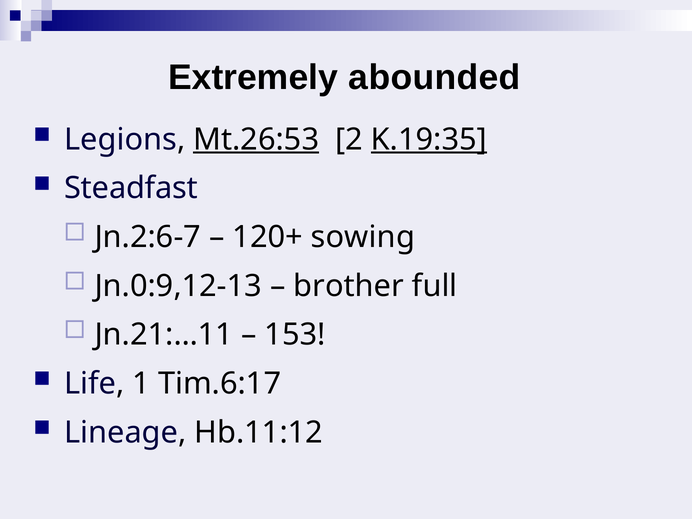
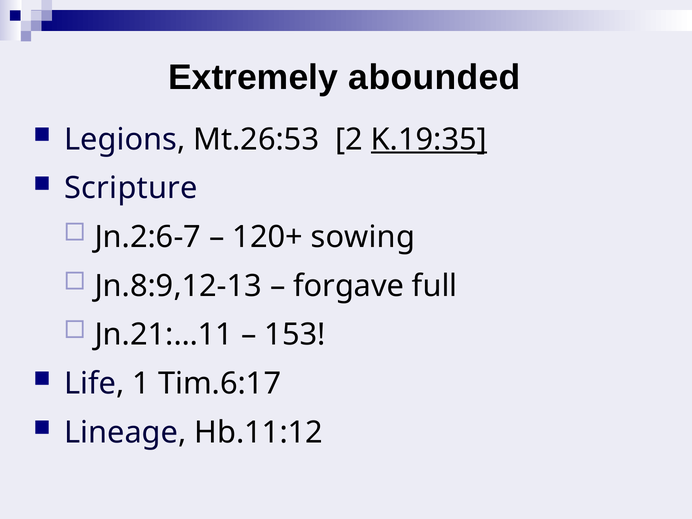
Mt.26:53 underline: present -> none (256, 139)
Steadfast: Steadfast -> Scripture (131, 188)
Jn.0:9,12-13: Jn.0:9,12-13 -> Jn.8:9,12-13 (178, 286)
brother: brother -> forgave (349, 286)
